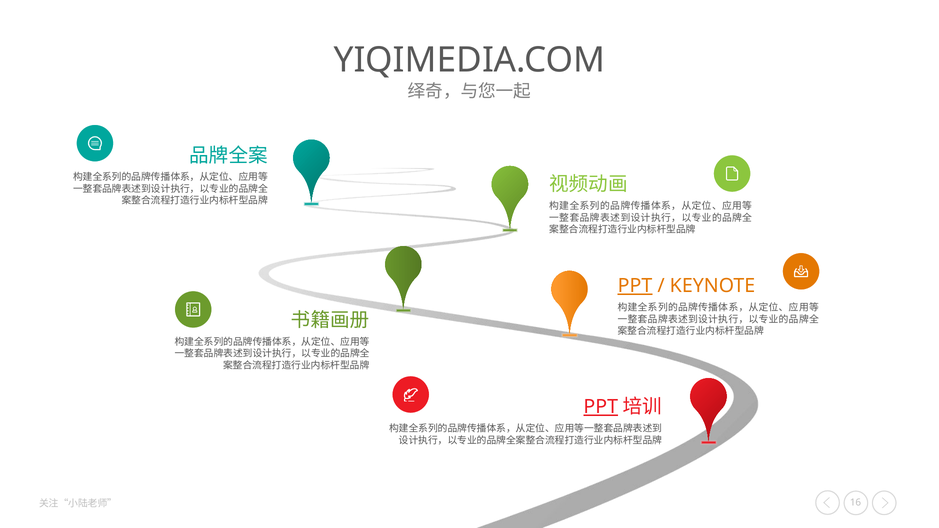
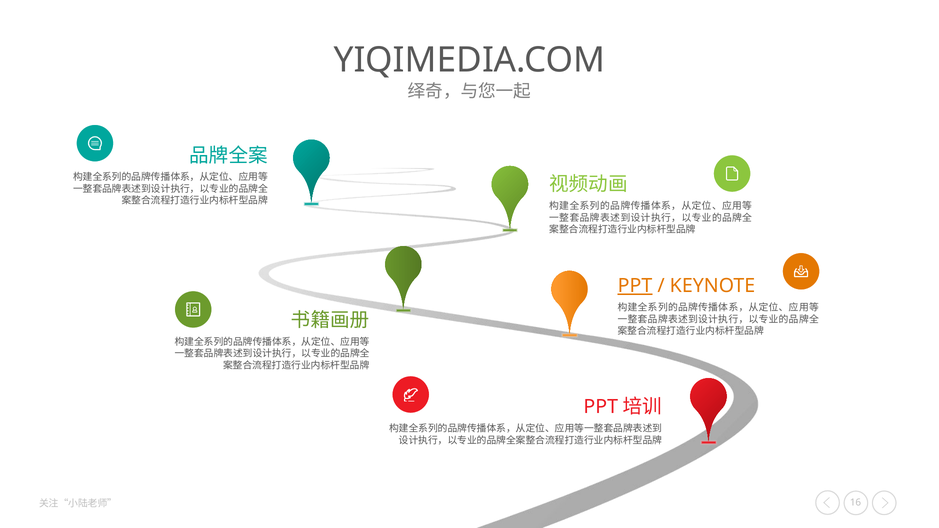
PPT underline: present -> none (601, 407)
